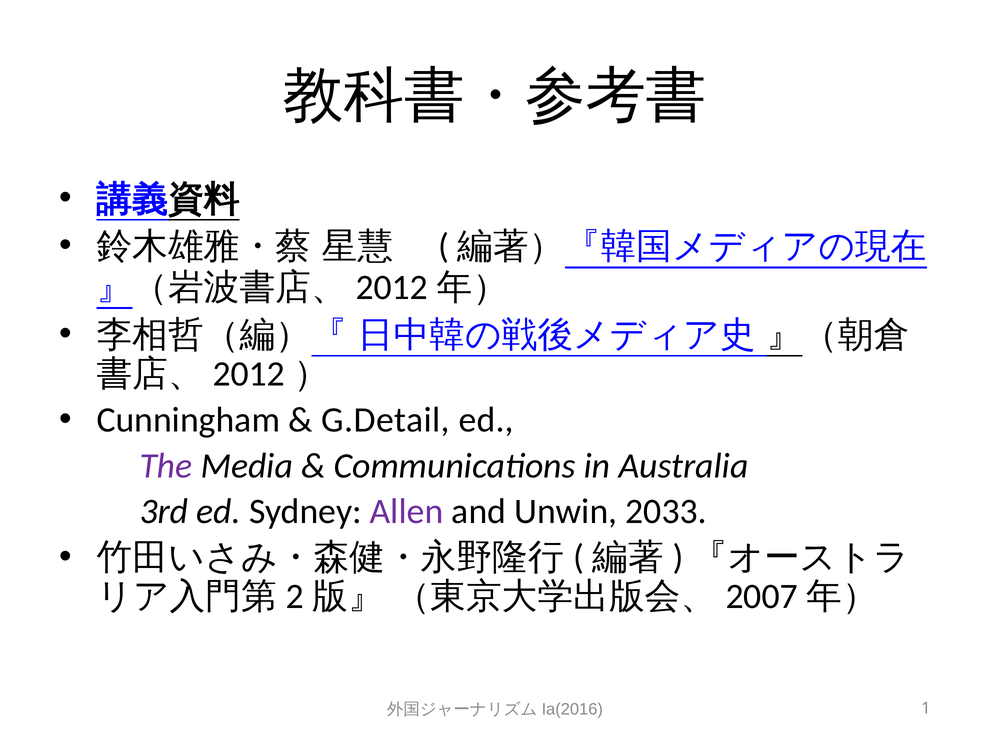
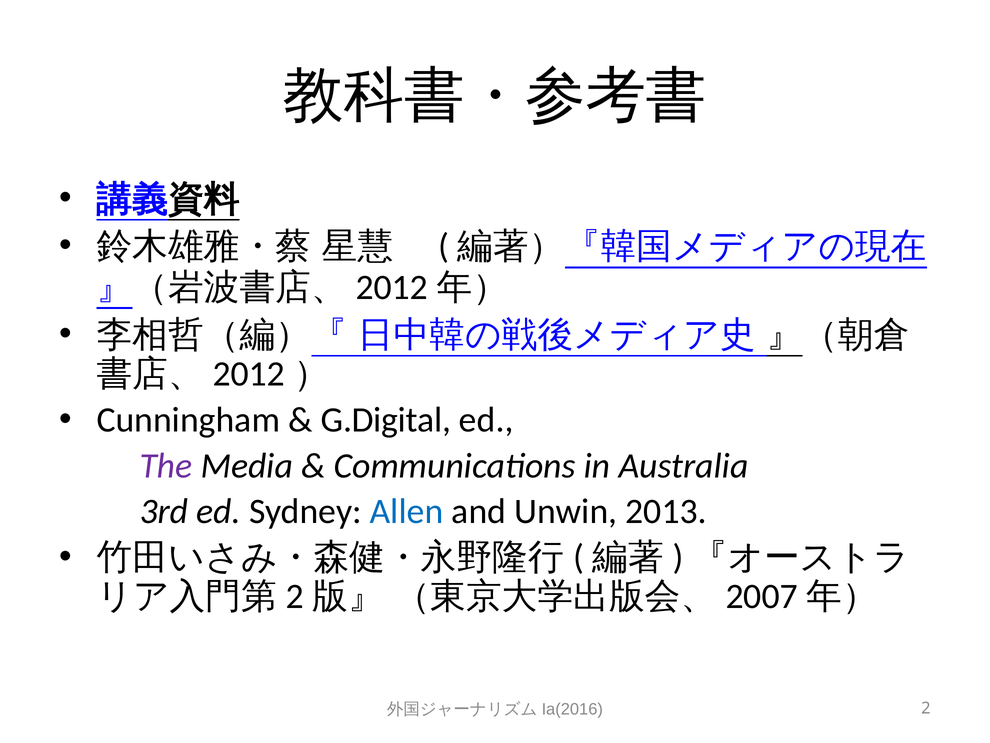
G.Detail: G.Detail -> G.Digital (386, 420)
Allen colour: purple -> blue (407, 511)
2033: 2033 -> 2013 (666, 511)
1: 1 -> 2 (926, 708)
